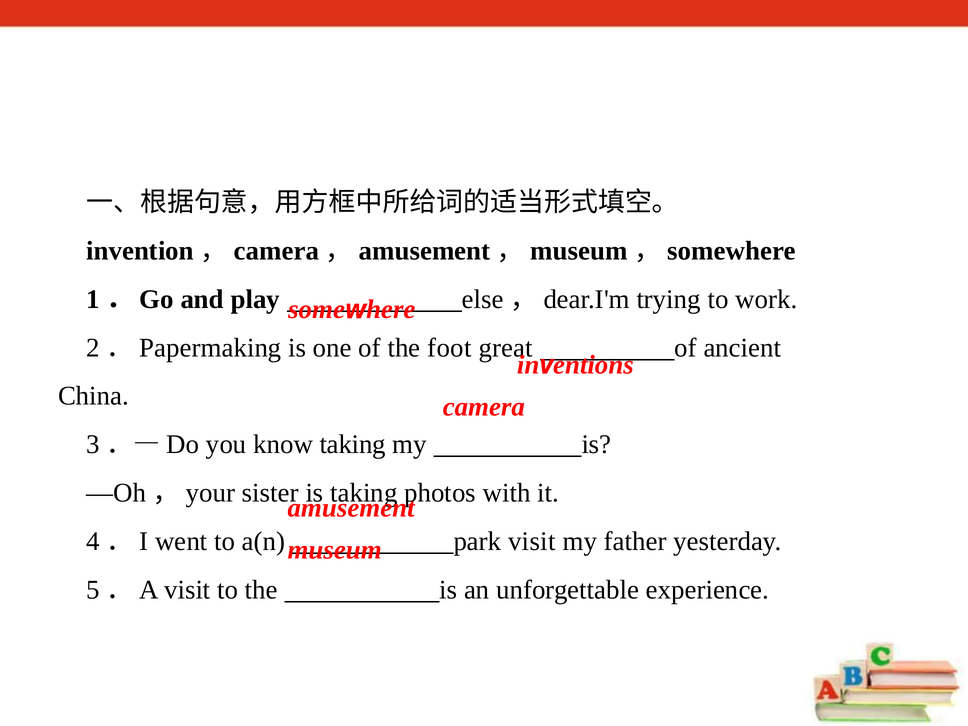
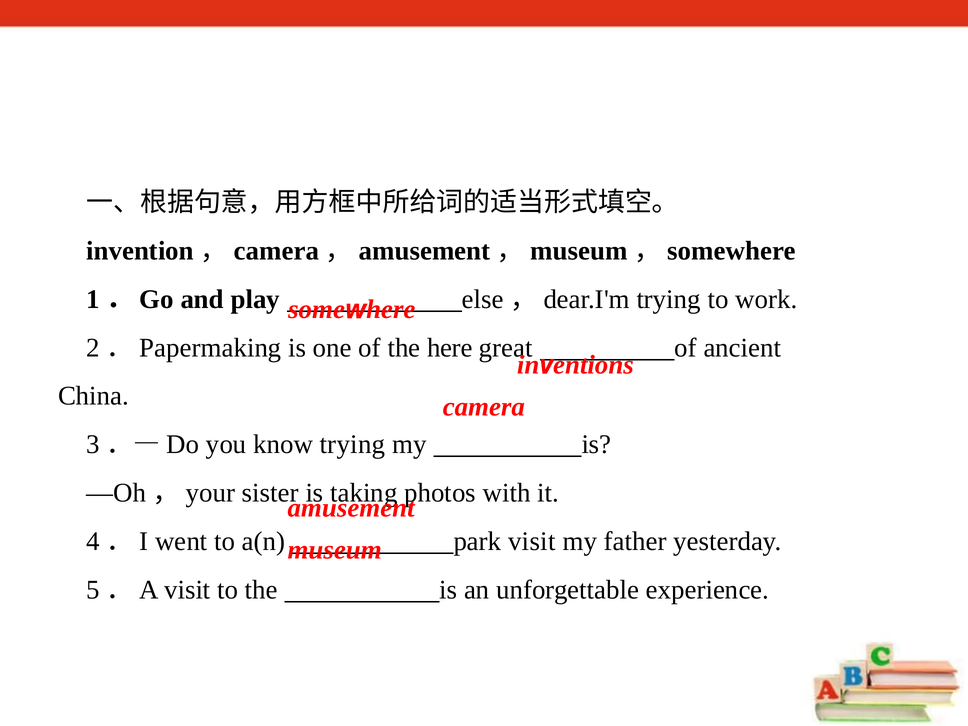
the foot: foot -> here (450, 348)
know taking: taking -> trying (352, 445)
